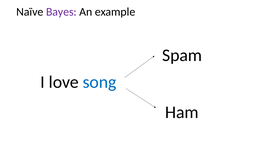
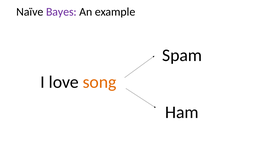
song colour: blue -> orange (100, 82)
